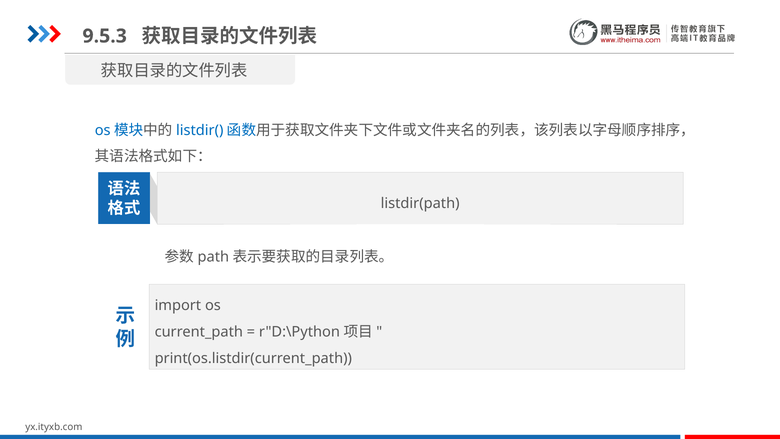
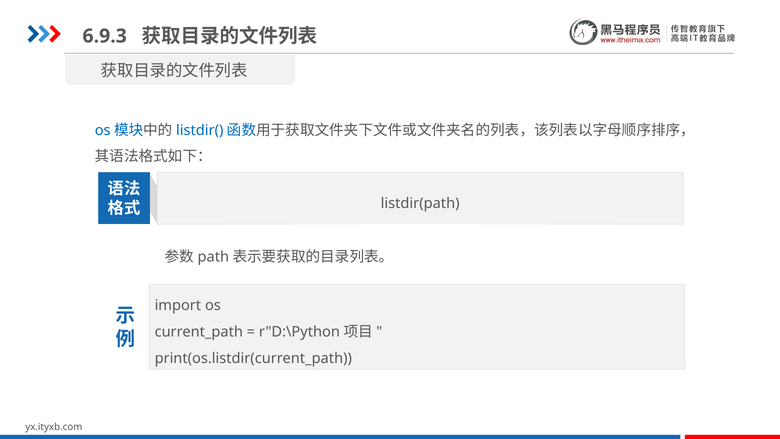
9.5.3: 9.5.3 -> 6.9.3 (105, 36)
